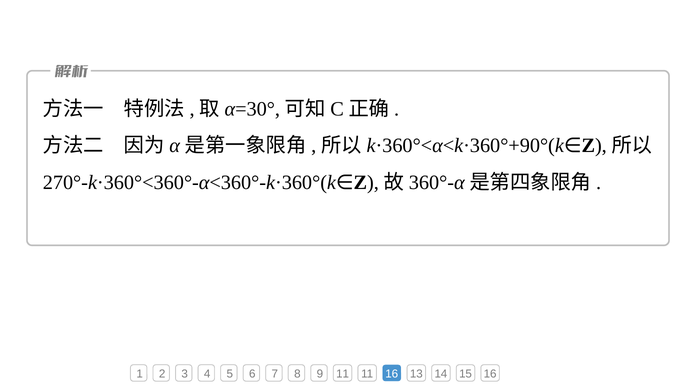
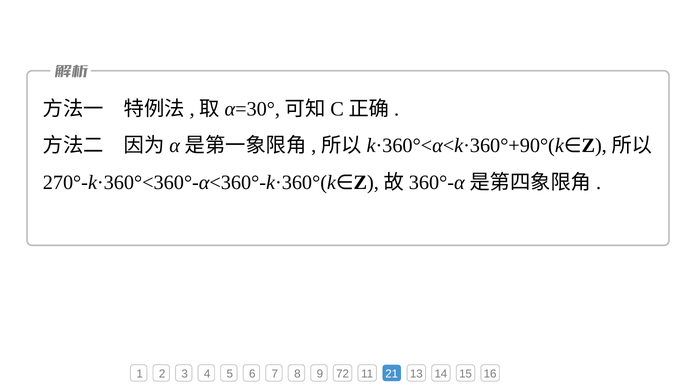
9 11: 11 -> 72 (343, 373)
11 16: 16 -> 21 (392, 373)
